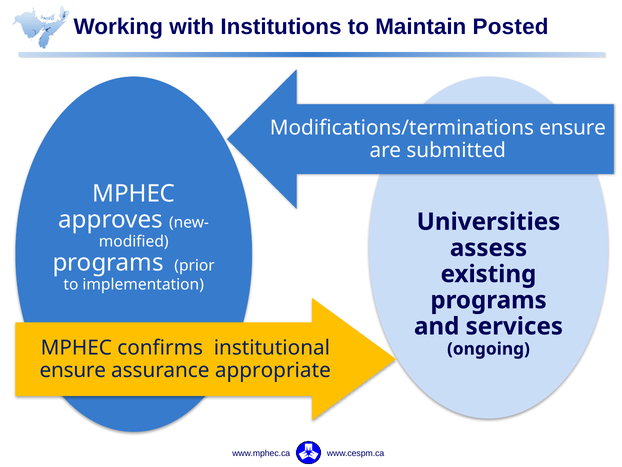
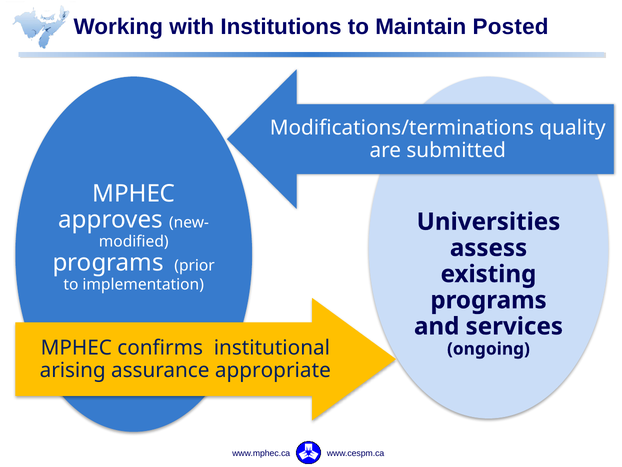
Modifications/terminations ensure: ensure -> quality (573, 128)
ensure: ensure -> arising (73, 370)
